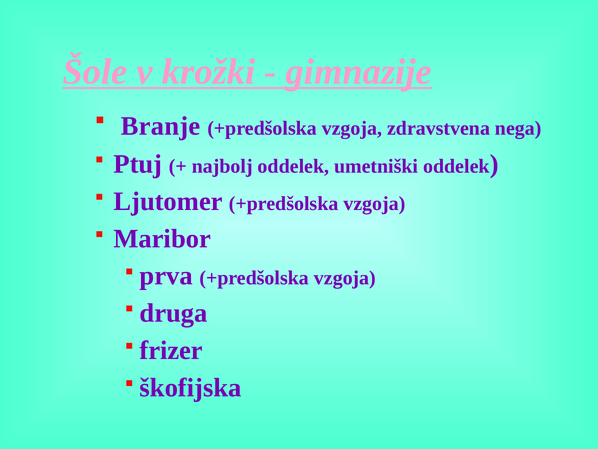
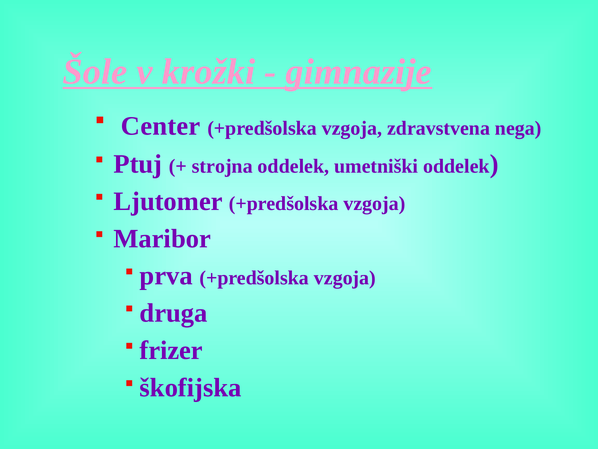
Branje: Branje -> Center (161, 126)
najbolj: najbolj -> strojna (222, 166)
